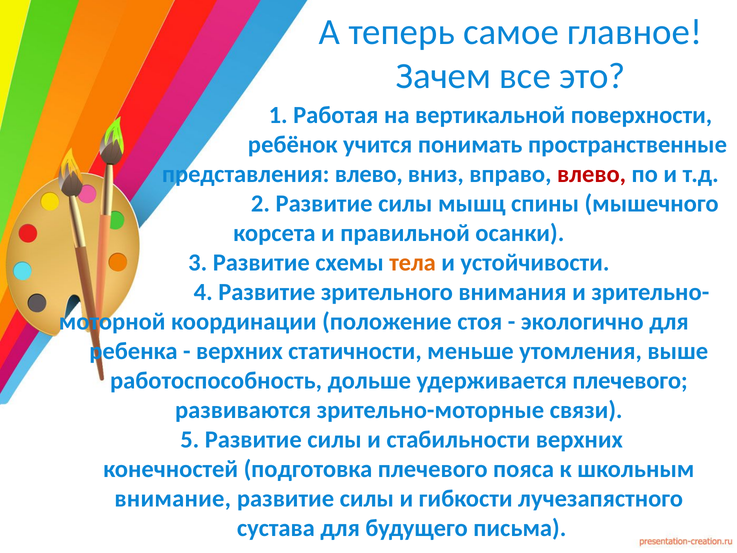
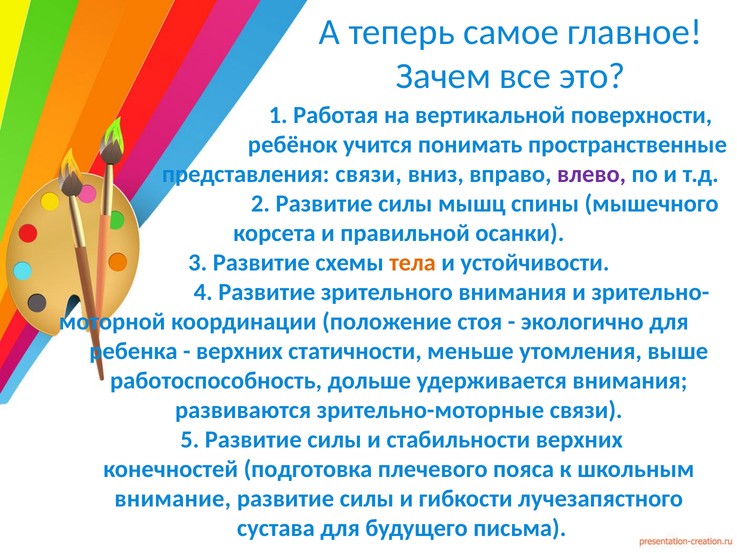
представления влево: влево -> связи (369, 174)
влево colour: red -> purple (592, 174)
удерживается плечевого: плечевого -> внимания (630, 381)
